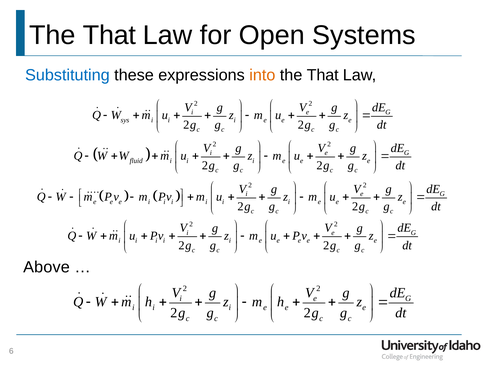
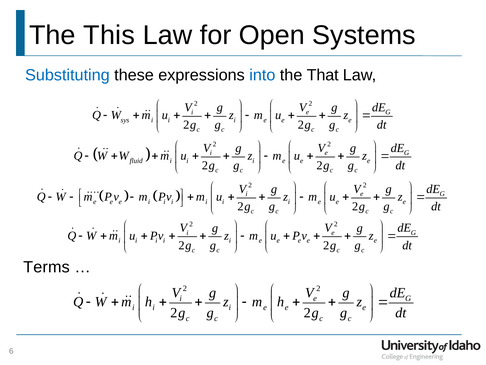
That: That -> This (109, 35)
into colour: orange -> blue (262, 75)
Above: Above -> Terms (46, 267)
